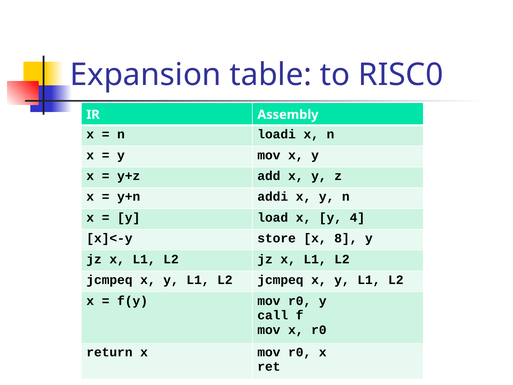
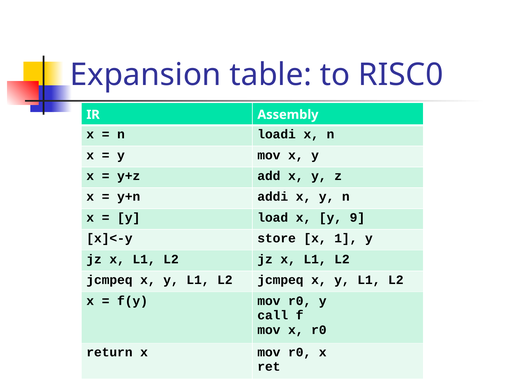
4: 4 -> 9 (357, 217)
8: 8 -> 1 (346, 238)
